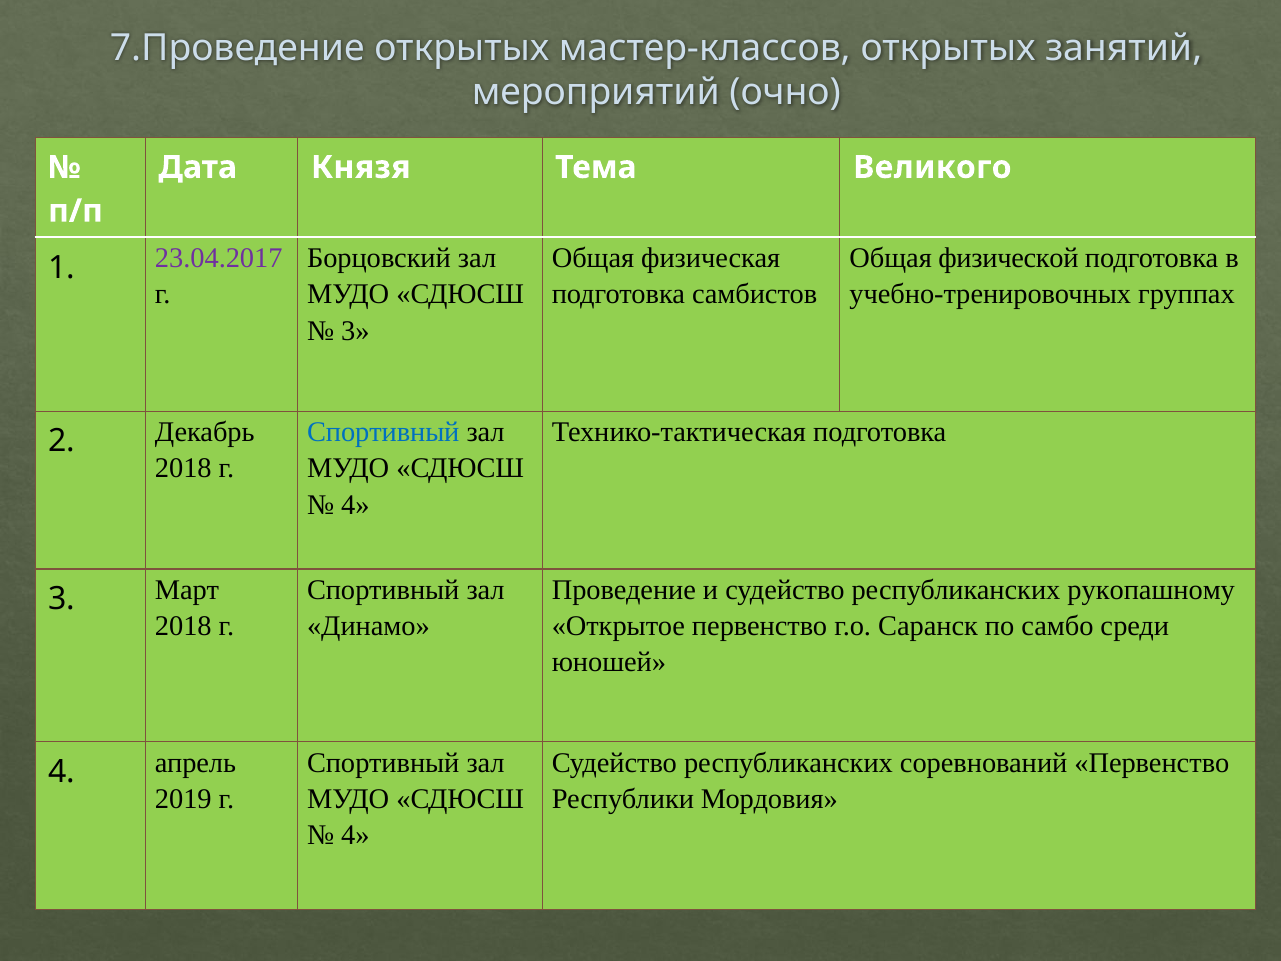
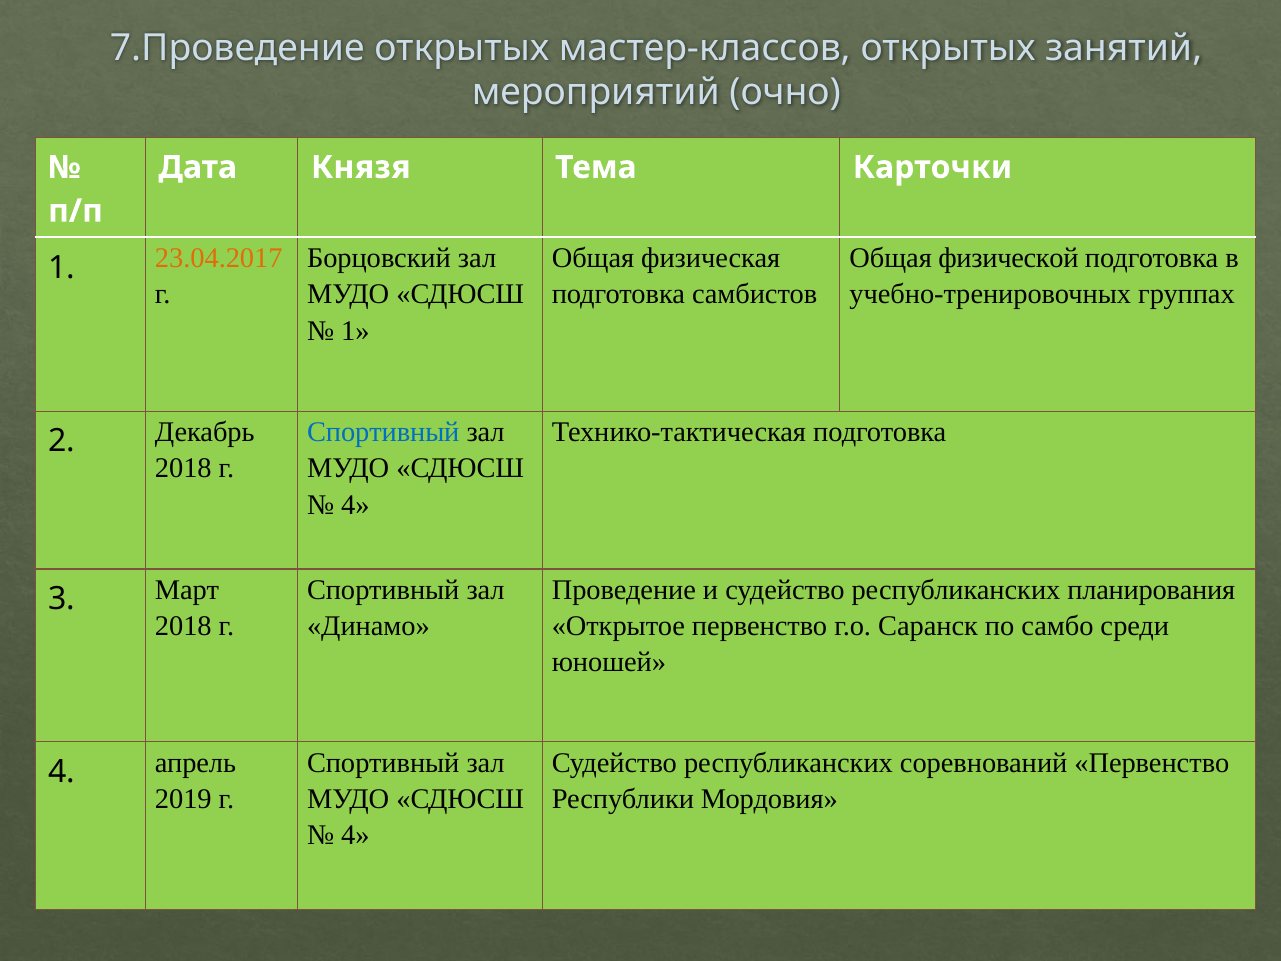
Великого: Великого -> Карточки (933, 167)
23.04.2017 colour: purple -> orange (219, 258)
3: 3 -> 1 (355, 331)
рукопашному: рукопашному -> планирования (1151, 590)
